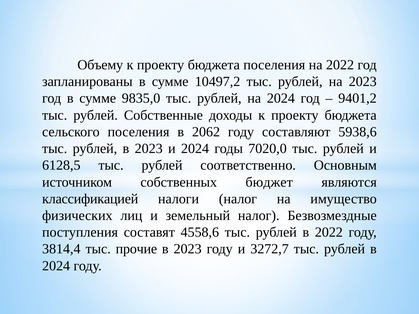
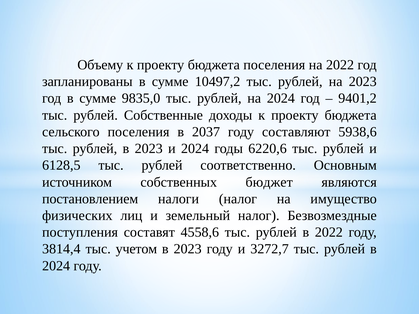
2062: 2062 -> 2037 (206, 132)
7020,0: 7020,0 -> 6220,6 (268, 149)
классификацией: классификацией -> постановлением (90, 199)
прочие: прочие -> учетом (136, 249)
